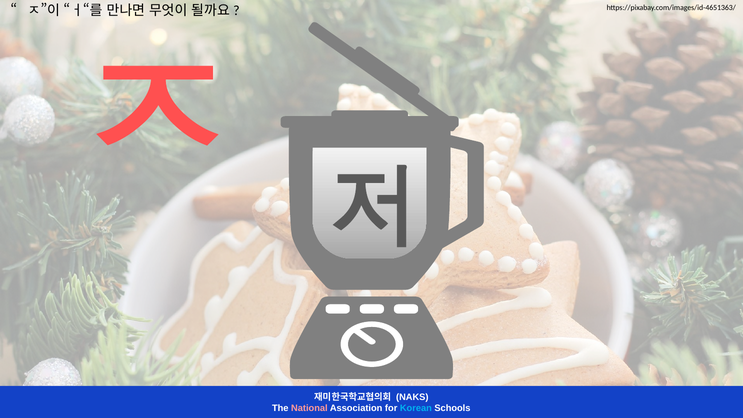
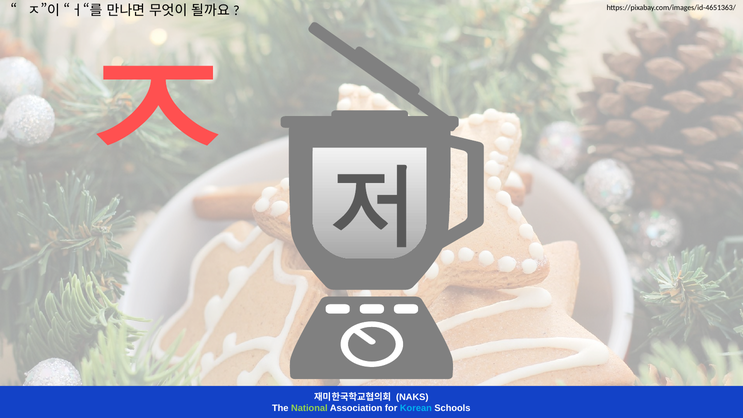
National colour: pink -> light green (309, 408)
